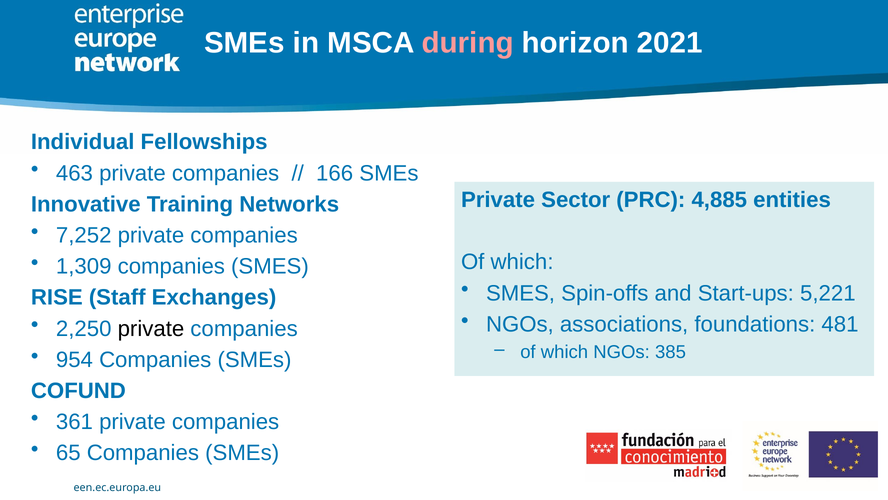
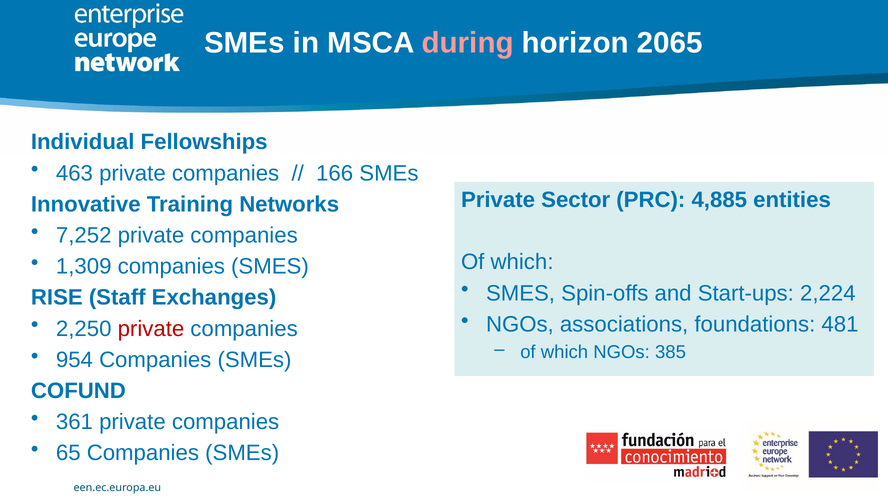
2021: 2021 -> 2065 (670, 43)
5,221: 5,221 -> 2,224 (828, 293)
private colour: black -> red (151, 328)
